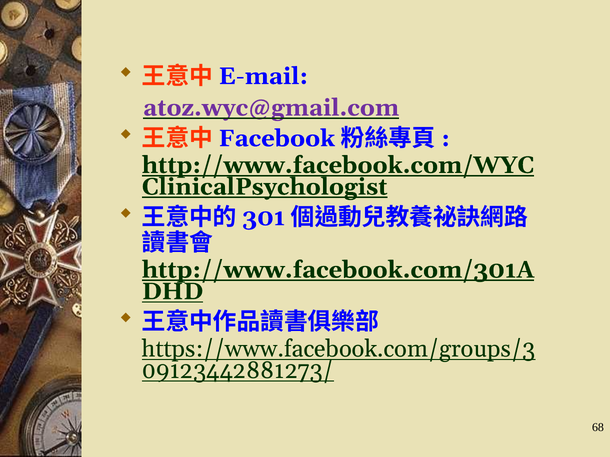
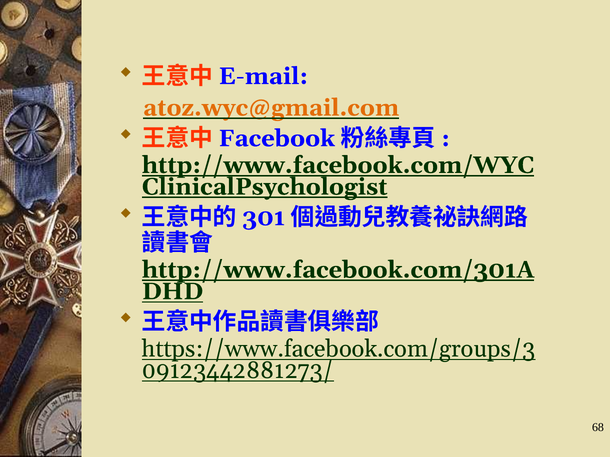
atoz.wyc@gmail.com colour: purple -> orange (271, 108)
